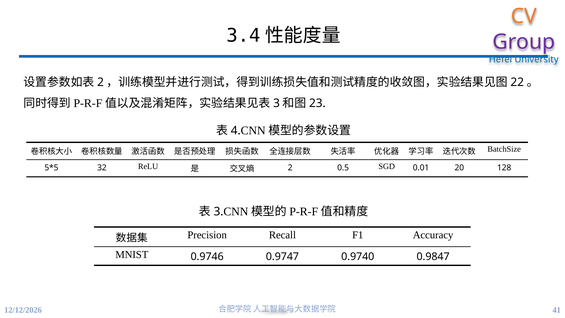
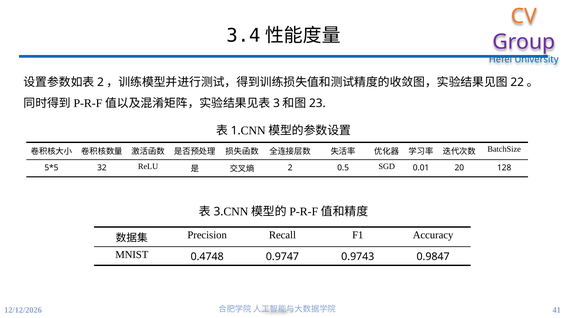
4: 4 -> 1 (236, 130)
0.9746: 0.9746 -> 0.4748 (207, 256)
0.9740: 0.9740 -> 0.9743 (358, 256)
